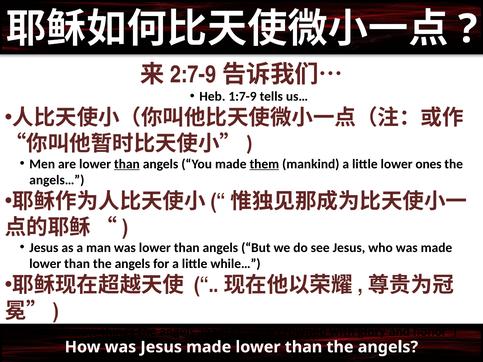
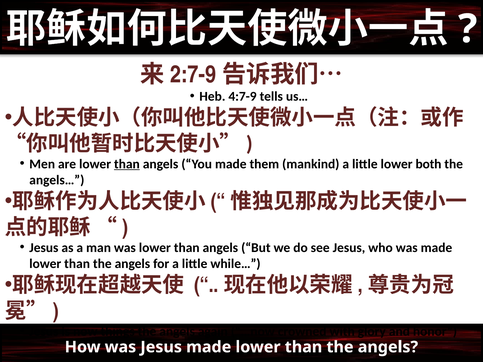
1:7-9: 1:7-9 -> 4:7-9 (243, 96)
them underline: present -> none (264, 164)
ones: ones -> both (428, 164)
